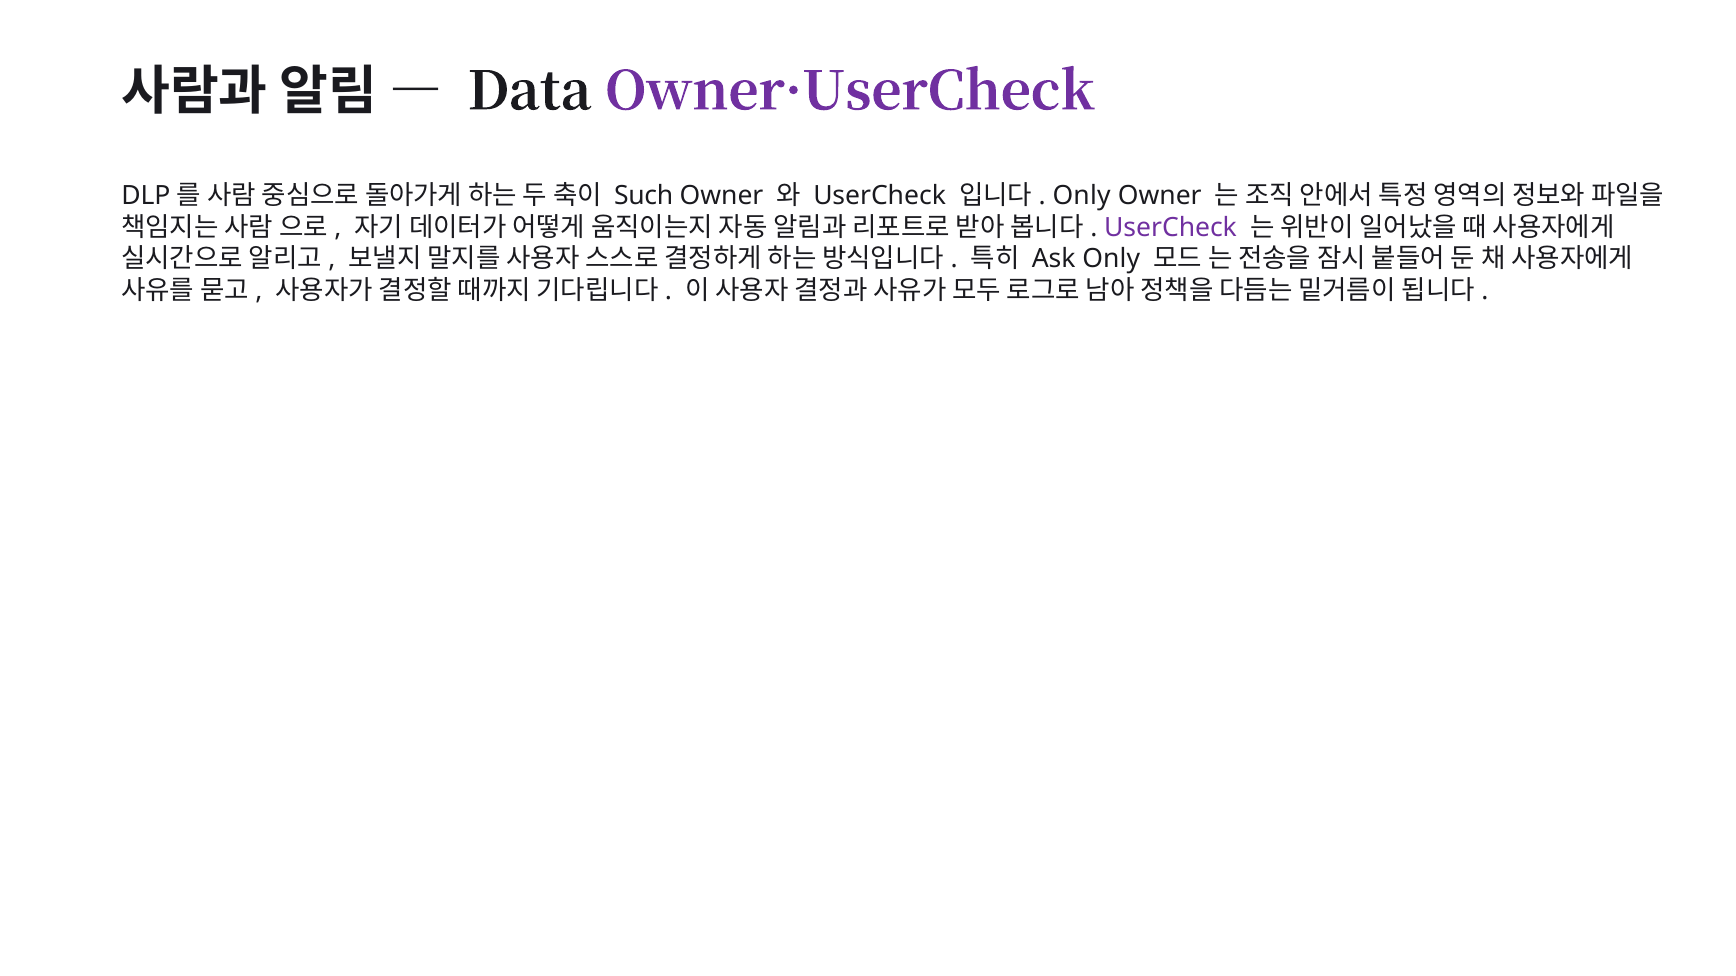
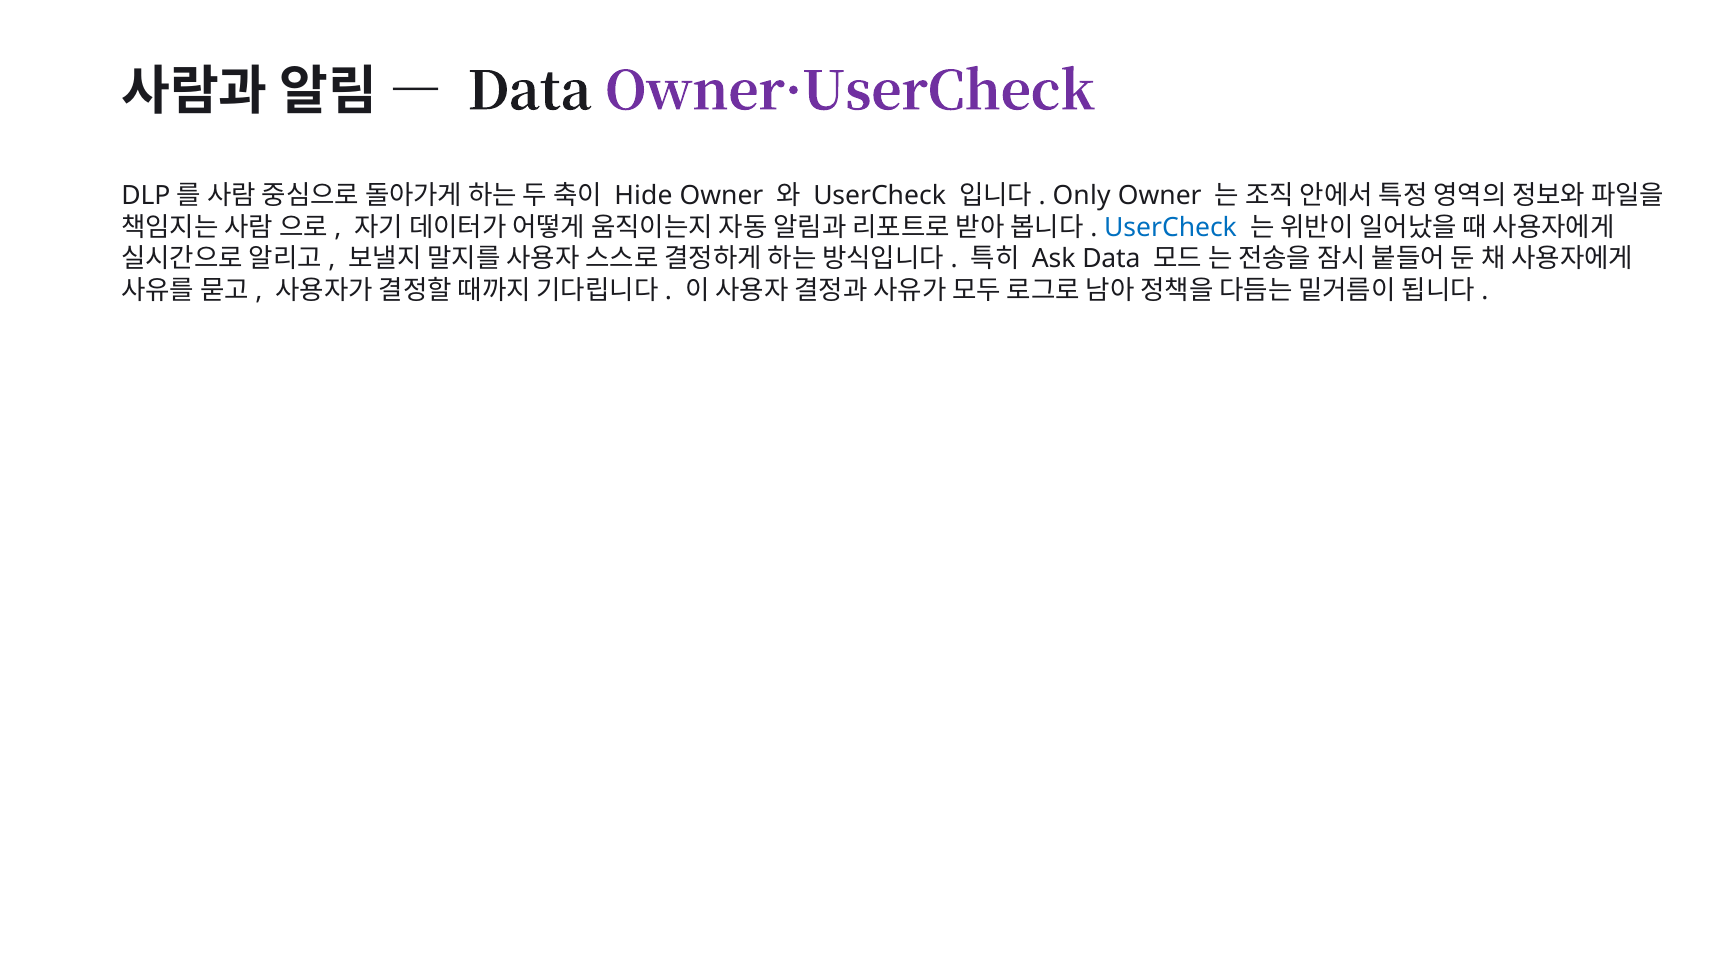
Such: Such -> Hide (643, 196)
UserCheck colour: purple -> blue (1171, 227)
Ask Only: Only -> Data (1111, 259)
